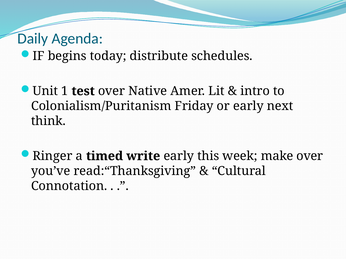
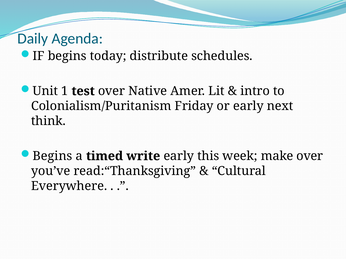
Ringer: Ringer -> Begins (52, 156)
Connotation: Connotation -> Everywhere (69, 186)
